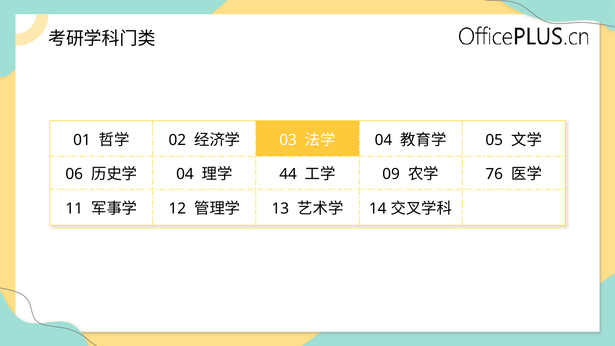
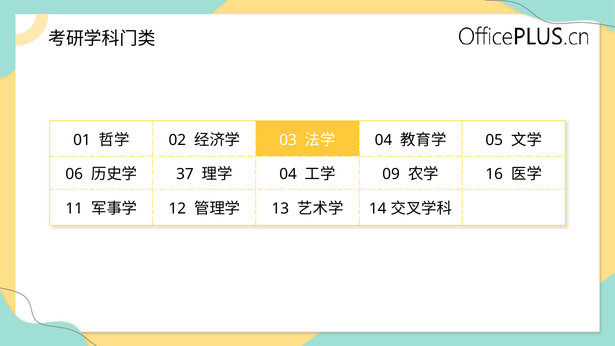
04: 04 -> 37 (185, 174)
44: 44 -> 04 (288, 174)
76: 76 -> 16 (494, 174)
